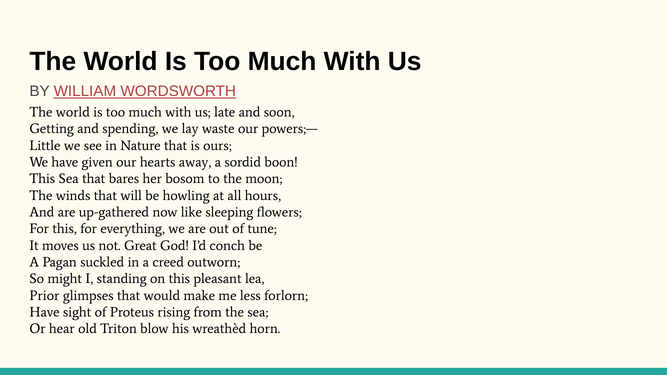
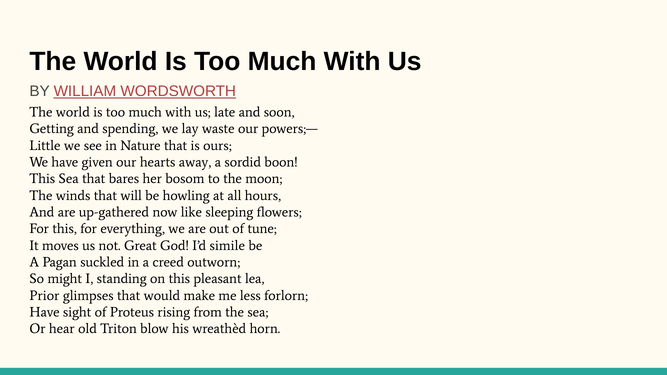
conch: conch -> simile (227, 246)
